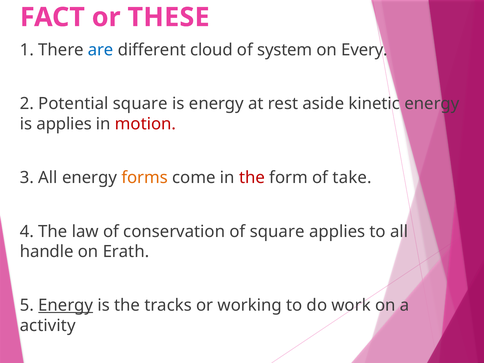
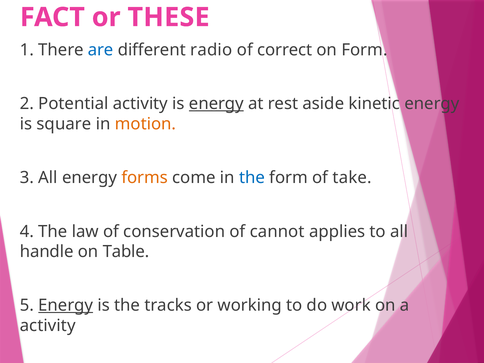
cloud: cloud -> radio (211, 50)
system: system -> correct (285, 50)
on Every: Every -> Form (364, 50)
Potential square: square -> activity (140, 104)
energy underline: none -> present (216, 104)
is applies: applies -> square (64, 124)
motion colour: red -> orange (145, 124)
the colour: red -> blue (252, 178)
of square: square -> cannot (277, 231)
Erath: Erath -> Table (126, 252)
